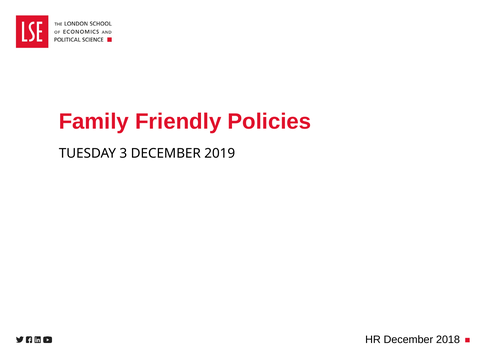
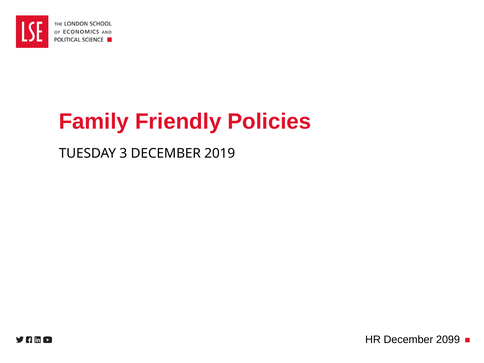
2018: 2018 -> 2099 (448, 339)
